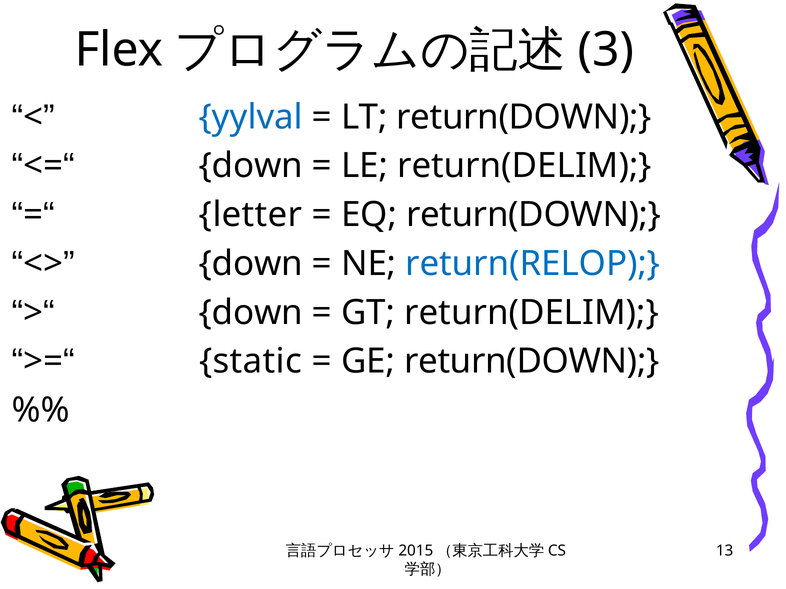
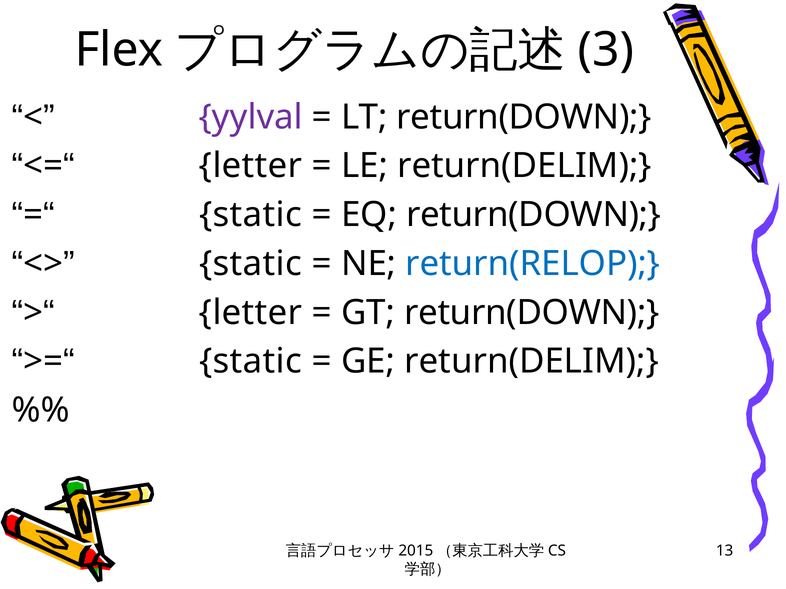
yylval colour: blue -> purple (251, 117)
down: down -> letter (251, 166)
letter: letter -> static (251, 215)
down: down -> static (251, 264)
down: down -> letter (251, 313)
GT return(DELIM: return(DELIM -> return(DOWN (532, 313)
GE return(DOWN: return(DOWN -> return(DELIM (532, 362)
